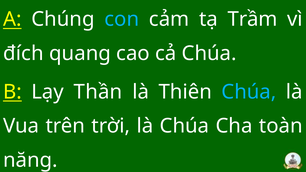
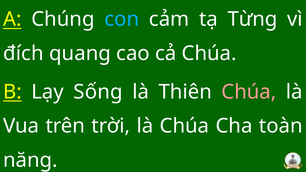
Trầm: Trầm -> Từng (253, 19)
Thần: Thần -> Sống (98, 92)
Chúa colour: light blue -> pink (249, 92)
